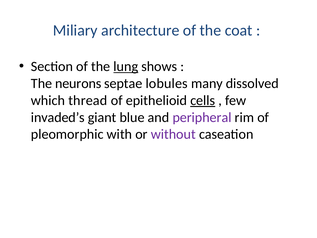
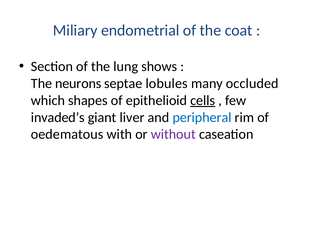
architecture: architecture -> endometrial (140, 30)
lung underline: present -> none (126, 67)
dissolved: dissolved -> occluded (252, 83)
thread: thread -> shapes (88, 100)
blue: blue -> liver (132, 117)
peripheral colour: purple -> blue (202, 117)
pleomorphic: pleomorphic -> oedematous (67, 134)
